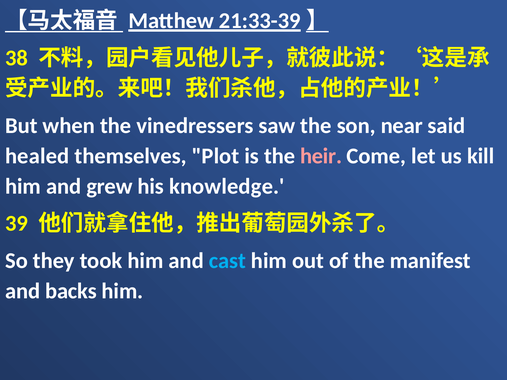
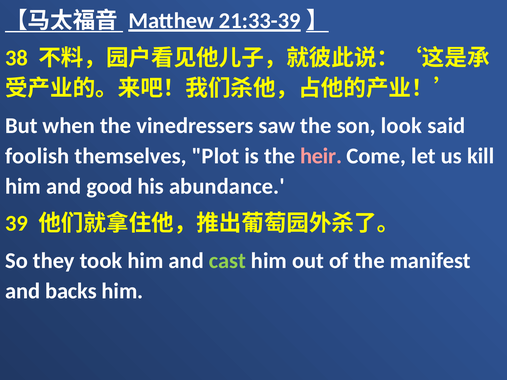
near: near -> look (402, 126)
healed: healed -> foolish (37, 156)
grew: grew -> good (109, 186)
knowledge: knowledge -> abundance (227, 186)
cast colour: light blue -> light green (227, 261)
